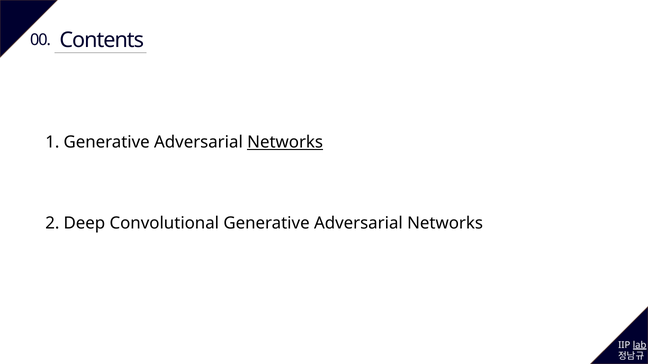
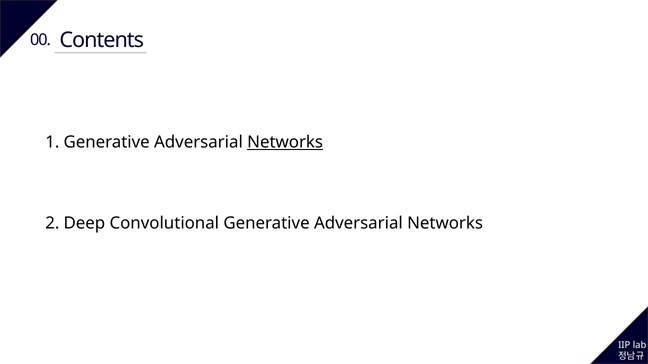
lab underline: present -> none (640, 345)
